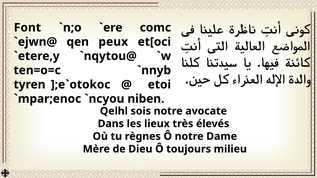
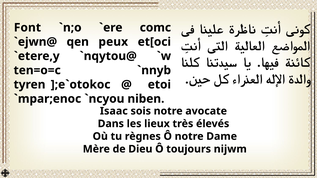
Qelhl: Qelhl -> Isaac (114, 111)
milieu: milieu -> nijwm (230, 149)
